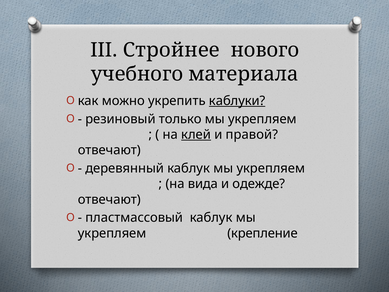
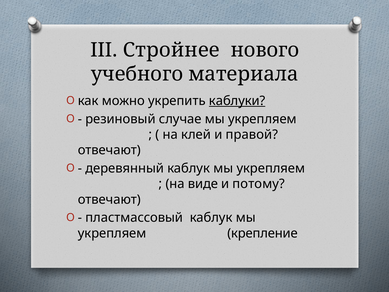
только: только -> случае (180, 119)
клей underline: present -> none (196, 135)
вида: вида -> виде (203, 184)
одежде: одежде -> потому (259, 184)
